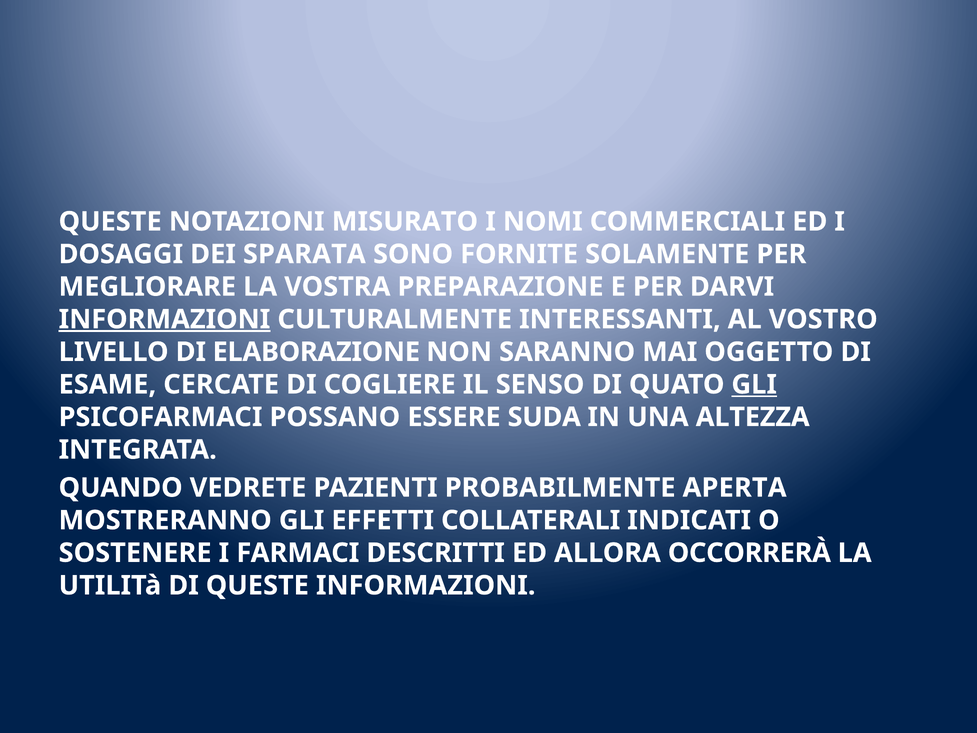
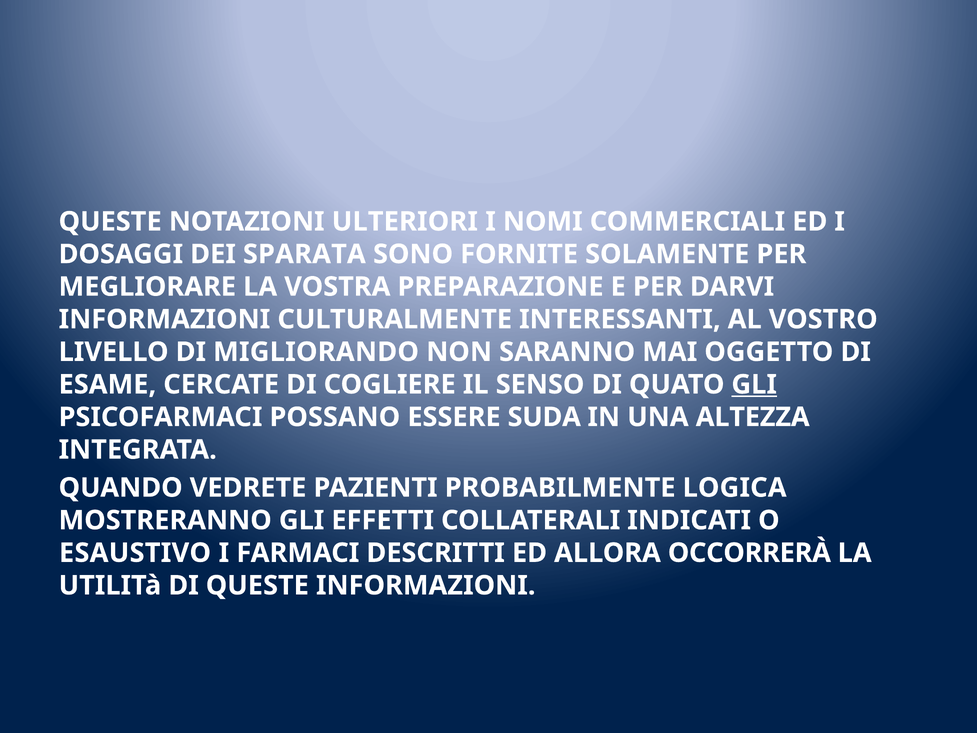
MISURATO: MISURATO -> ULTERIORI (405, 222)
INFORMAZIONI underline: present -> none (164, 319)
ELABORAZIONE: ELABORAZIONE -> MIGLIORANDO (316, 352)
APERTA: APERTA -> LOGICA (735, 488)
SOSTENERE: SOSTENERE -> ESAUSTIVO (135, 553)
